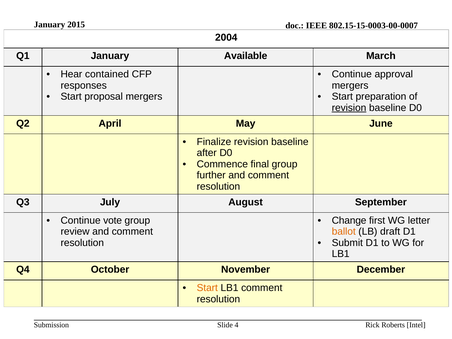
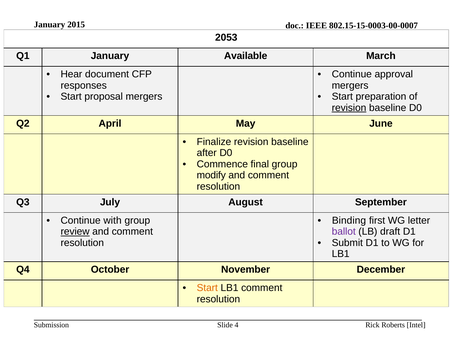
2004: 2004 -> 2053 (226, 38)
contained: contained -> document (107, 74)
further: further -> modify (211, 175)
vote: vote -> with (113, 220)
Change: Change -> Binding (349, 220)
review underline: none -> present (75, 232)
ballot colour: orange -> purple (344, 232)
